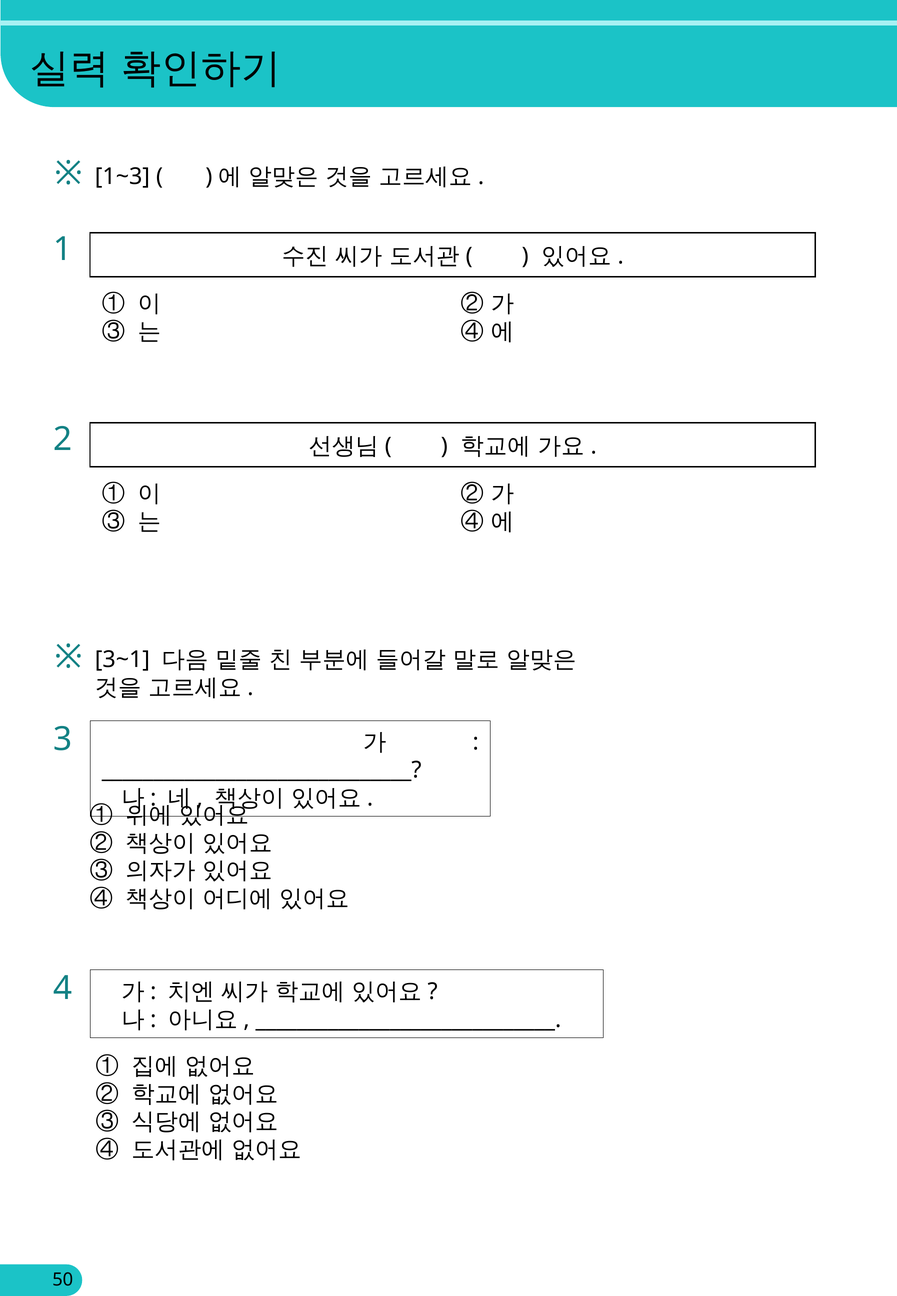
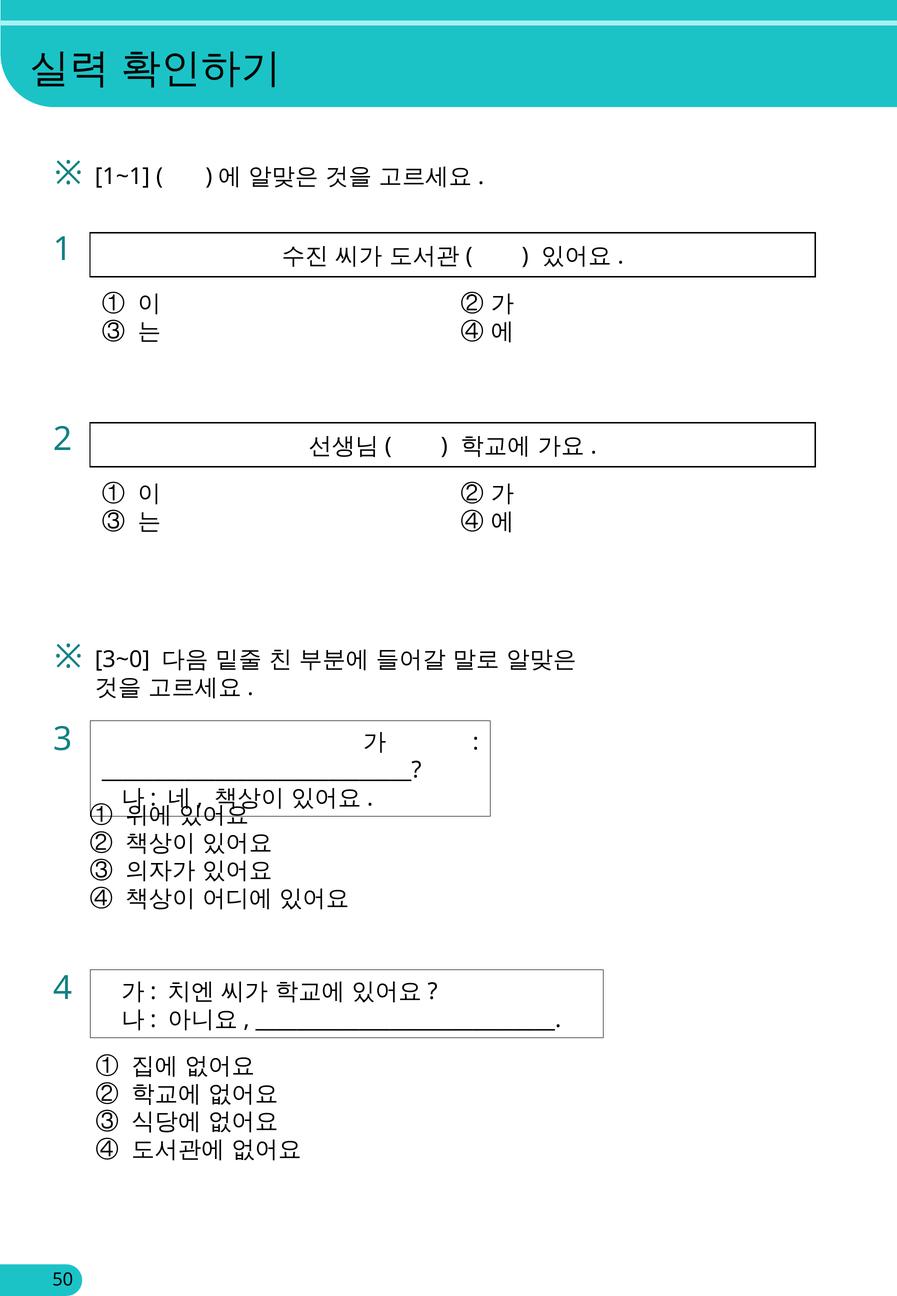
1~3: 1~3 -> 1~1 (122, 177)
3~1: 3~1 -> 3~0 (122, 660)
